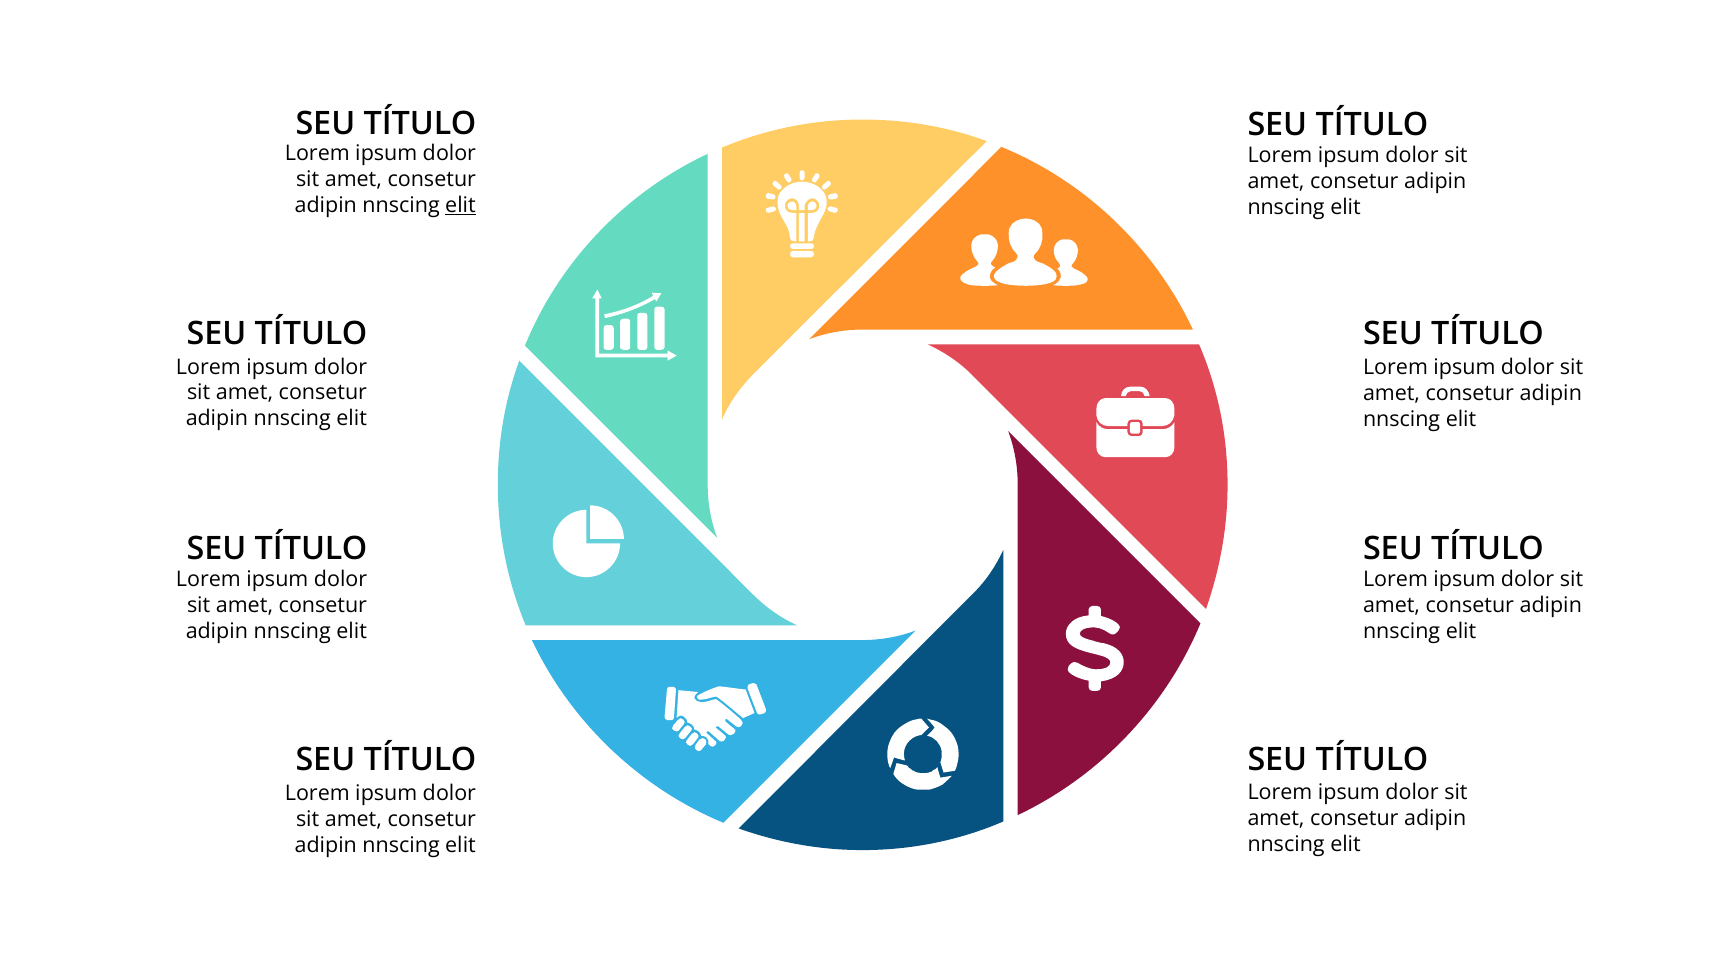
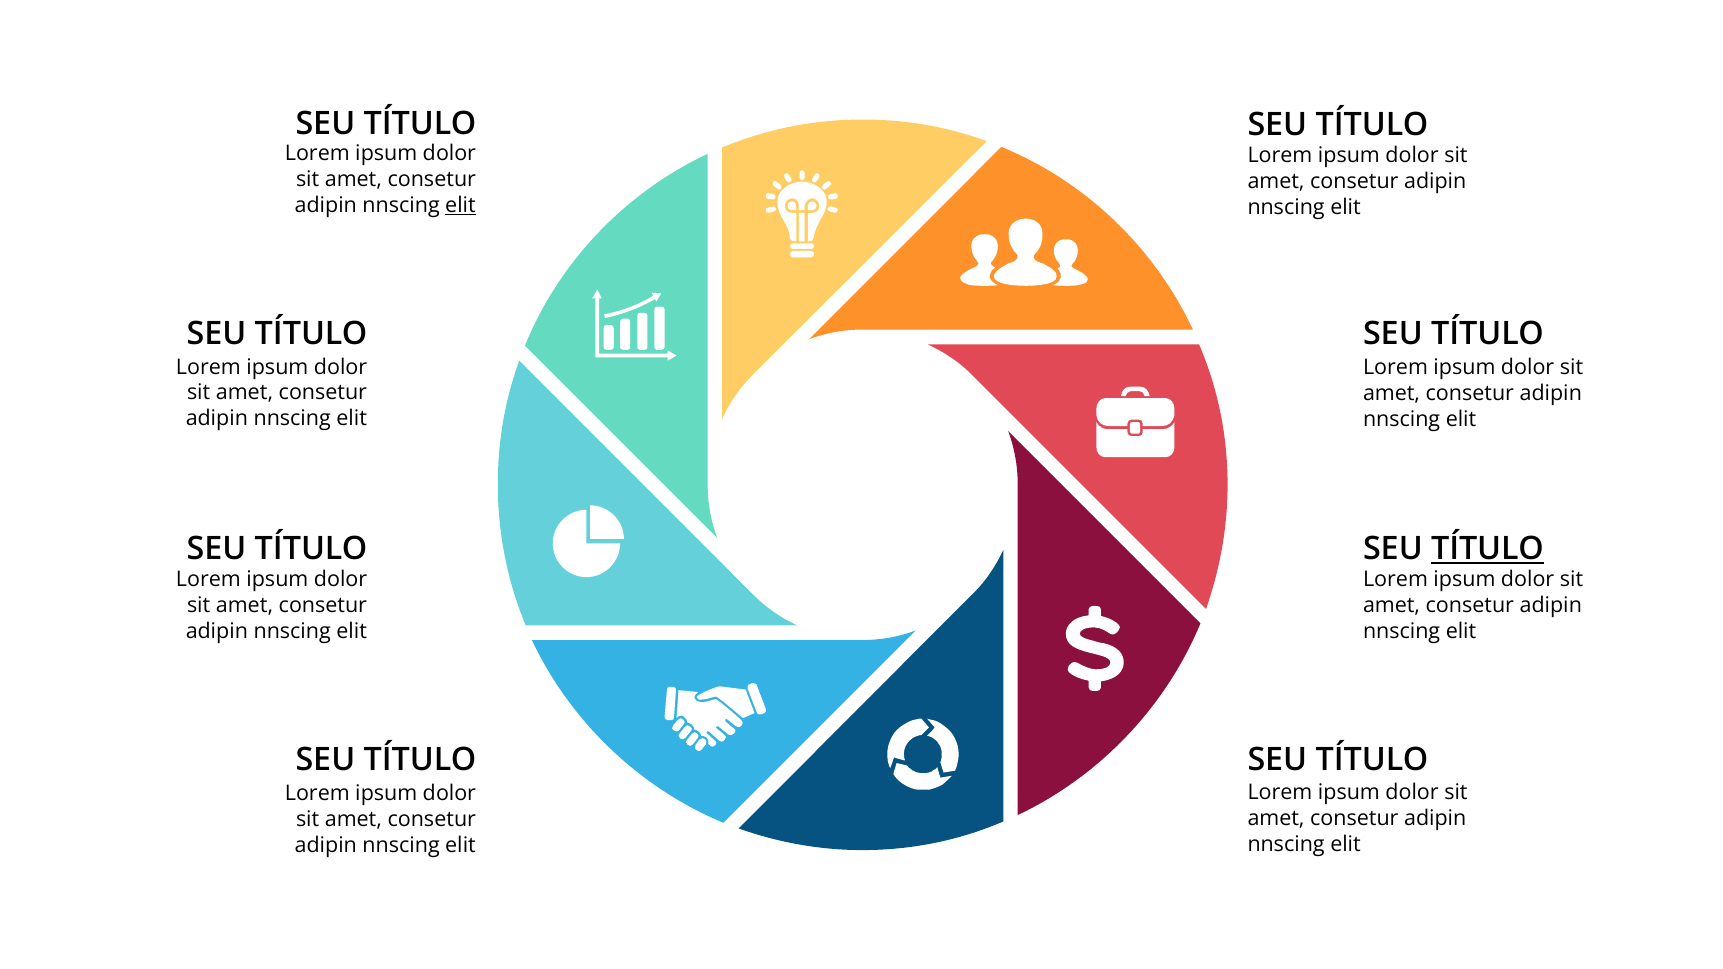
TÍTULO underline: none -> present (1487, 549)
